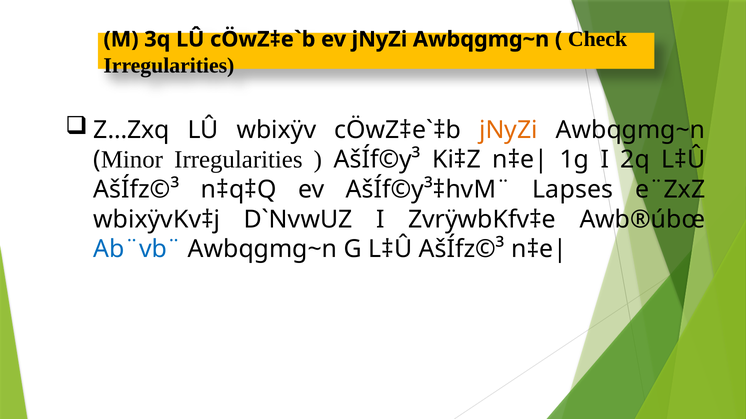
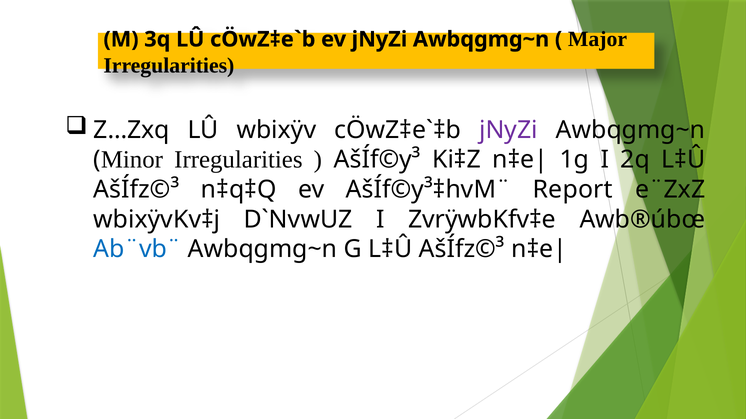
Check: Check -> Major (598, 39)
jNyZi colour: orange -> purple (508, 130)
Lapses: Lapses -> Report (573, 190)
